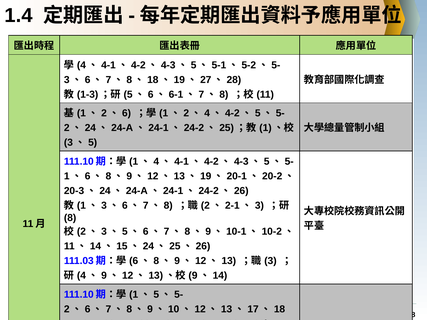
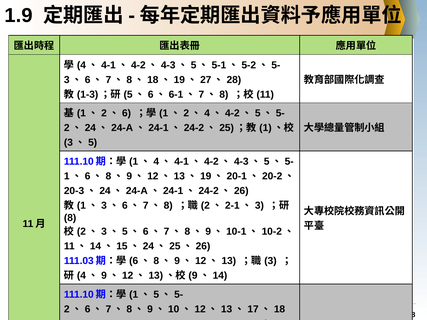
1.4: 1.4 -> 1.9 (19, 16)
